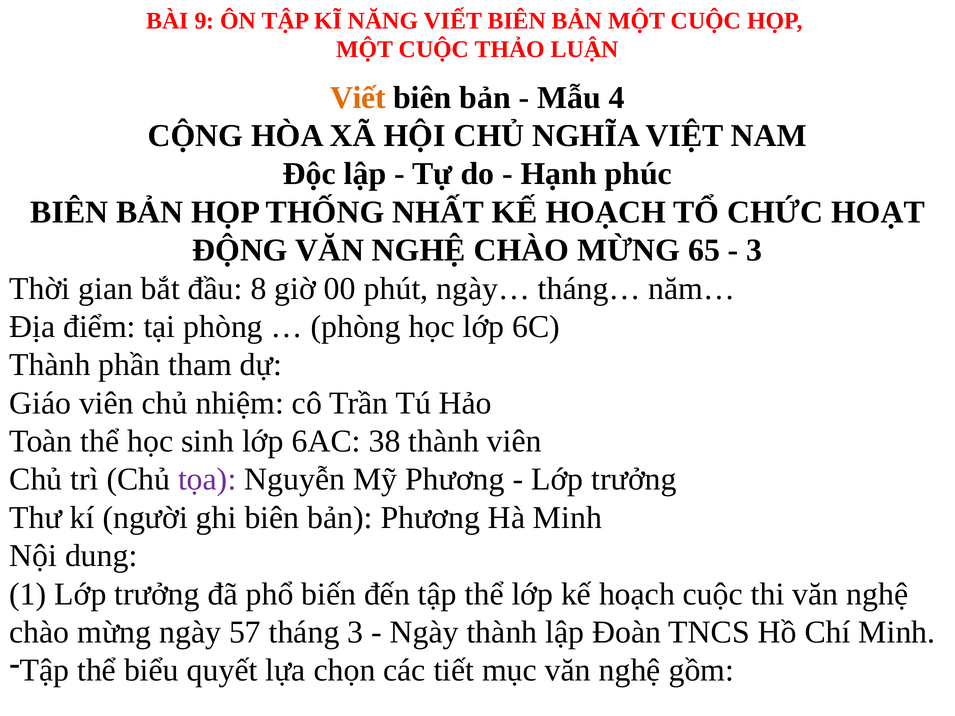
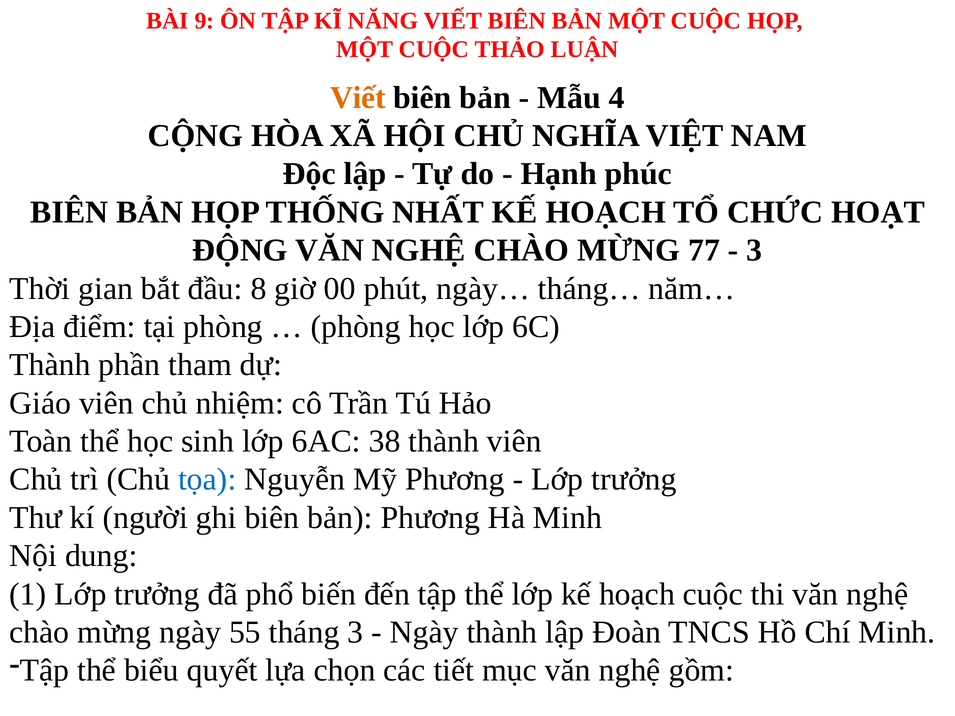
65: 65 -> 77 (704, 250)
tọa colour: purple -> blue (207, 480)
57: 57 -> 55 (245, 632)
